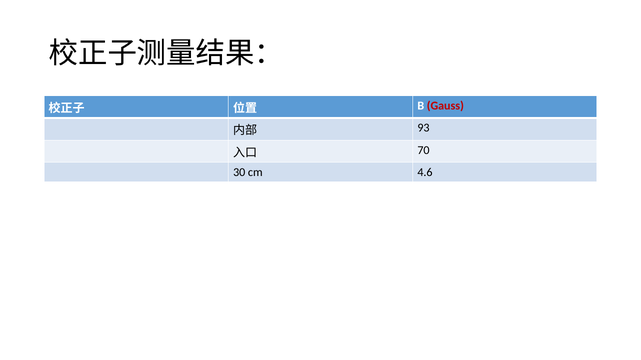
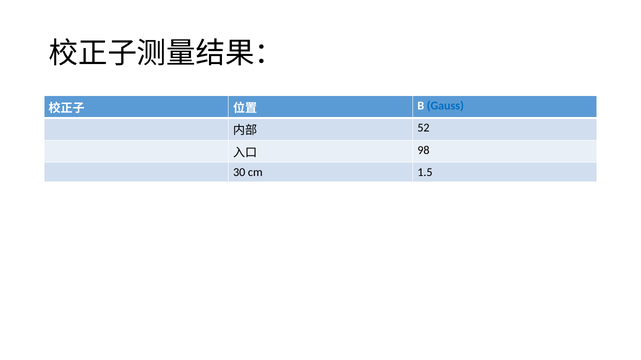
Gauss colour: red -> blue (445, 106)
93: 93 -> 52 (423, 128)
70: 70 -> 98 (423, 150)
4.6: 4.6 -> 1.5 (425, 173)
